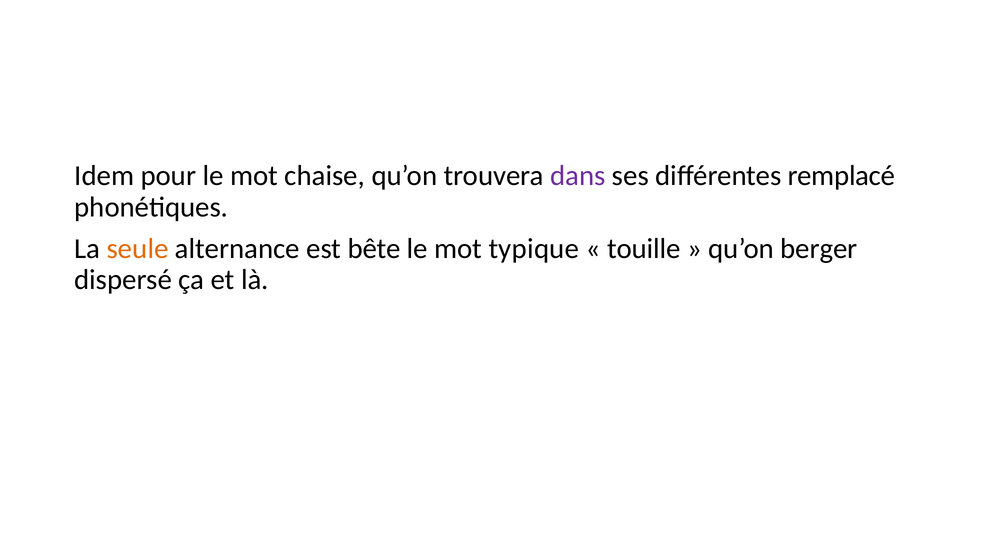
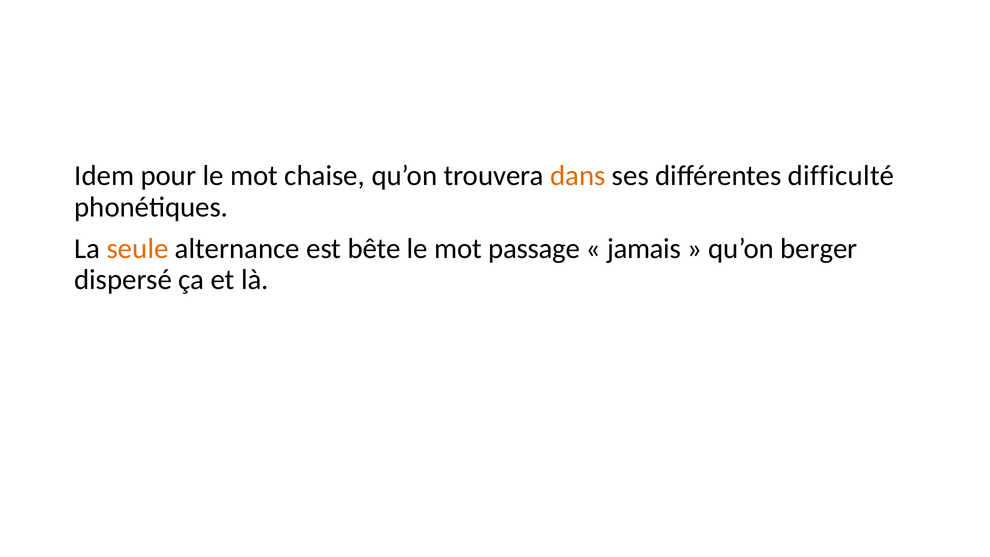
dans colour: purple -> orange (578, 176)
remplacé: remplacé -> difficulté (841, 176)
typique: typique -> passage (534, 249)
touille: touille -> jamais (644, 249)
